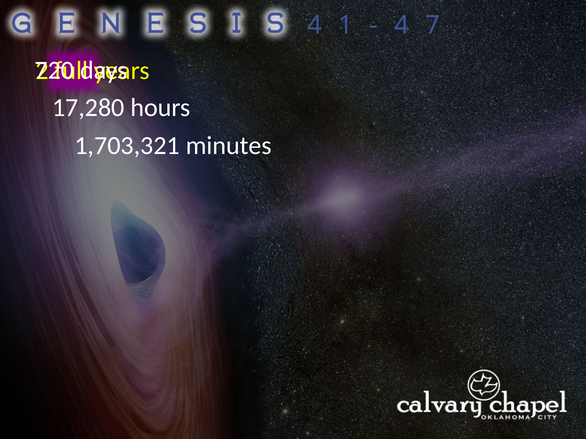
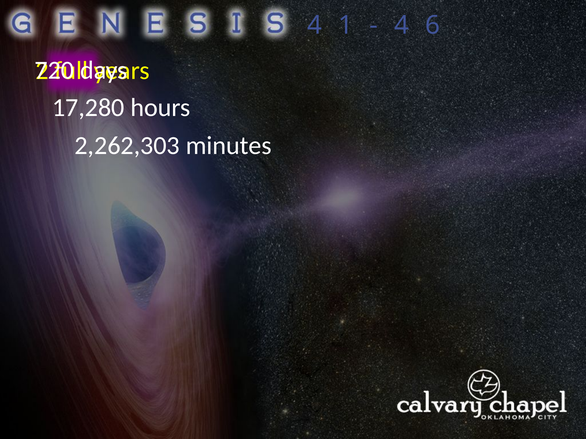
7: 7 -> 6 (433, 25)
1,703,321: 1,703,321 -> 2,262,303 (127, 146)
